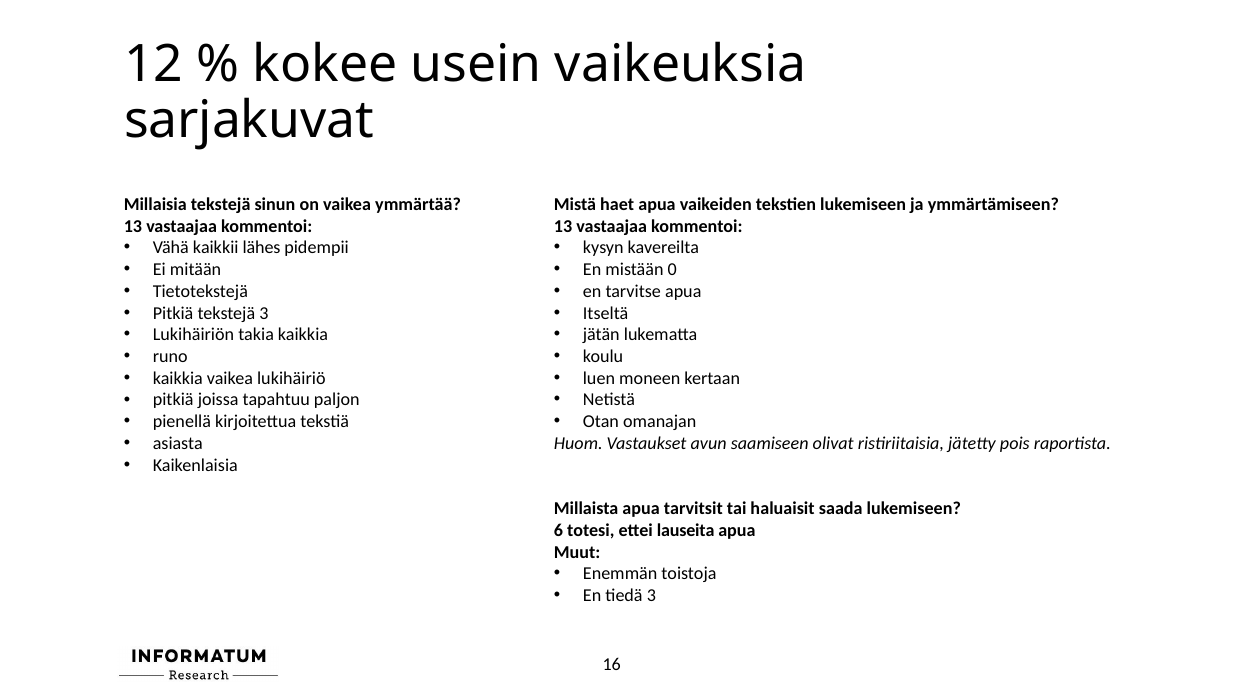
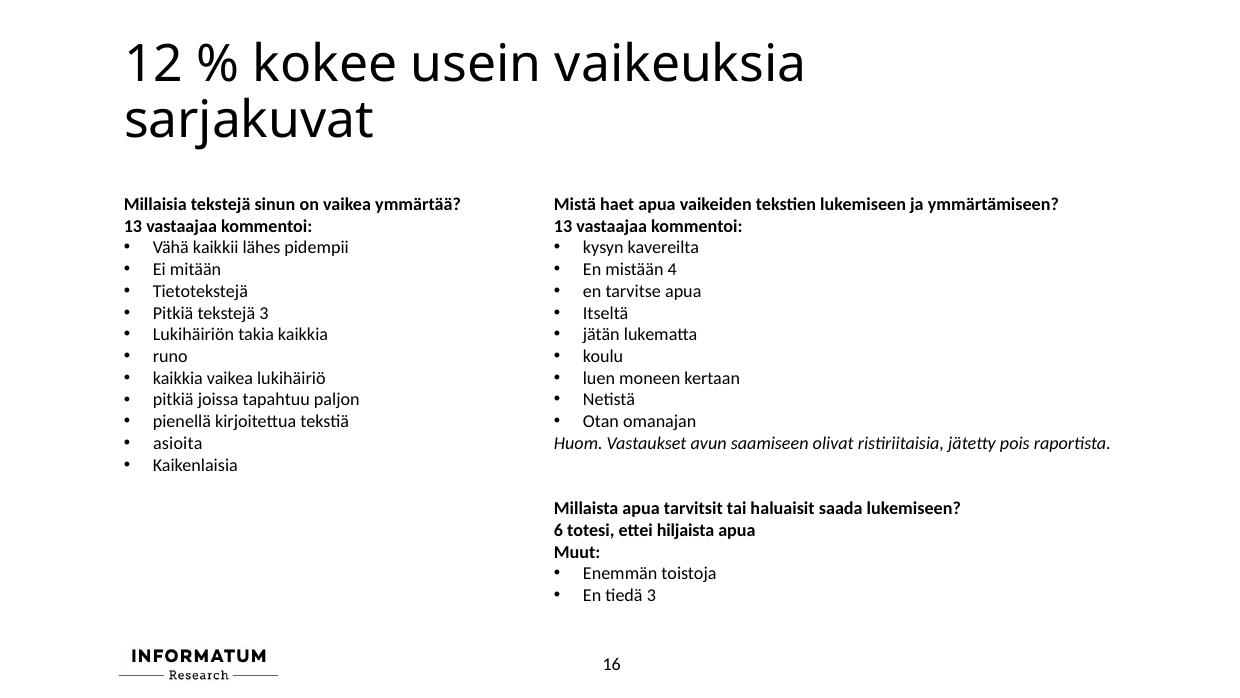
0: 0 -> 4 (672, 269)
asiasta: asiasta -> asioita (178, 443)
lauseita: lauseita -> hiljaista (686, 530)
